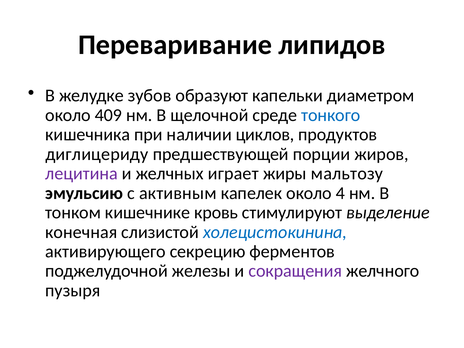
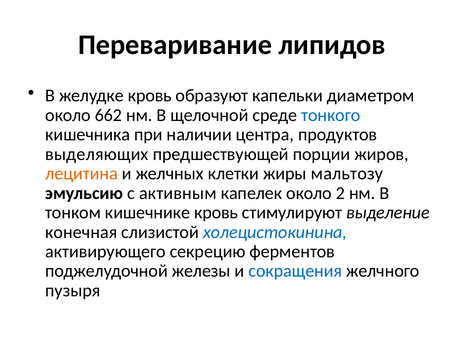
желудке зубов: зубов -> кровь (150, 96)
409: 409 -> 662 (108, 115)
циклов: циклов -> центра (265, 135)
диглицериду: диглицериду -> выделяющих (97, 154)
лецитина colour: purple -> orange (82, 174)
играет: играет -> клетки (233, 174)
4: 4 -> 2 (340, 193)
сокращения colour: purple -> blue (295, 271)
